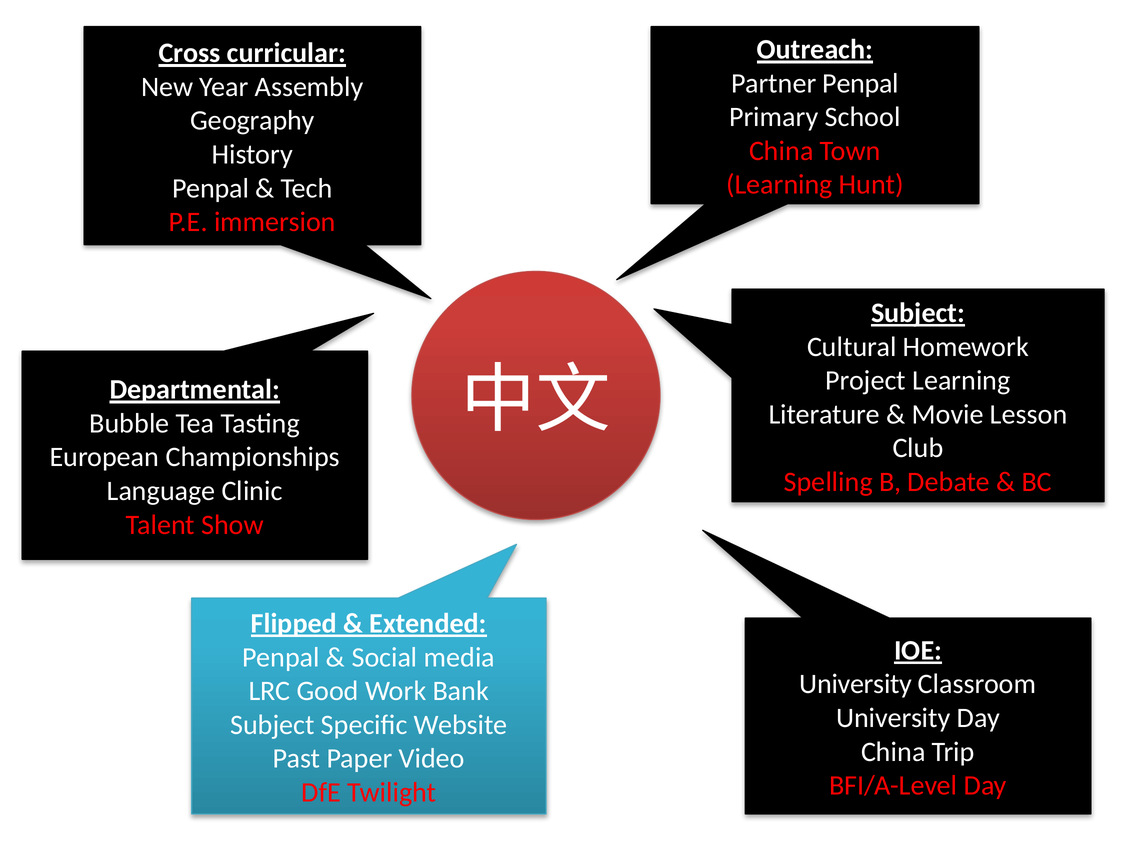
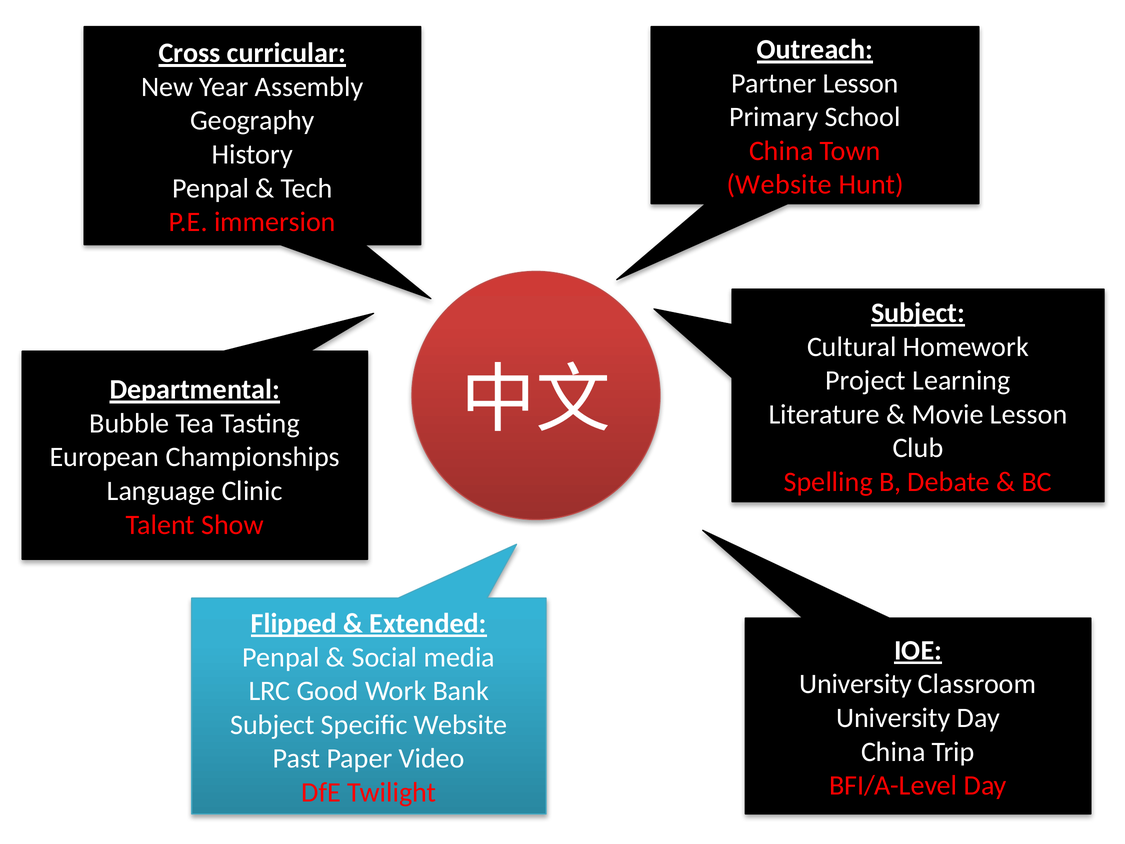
Partner Penpal: Penpal -> Lesson (861, 83)
Learning: Learning -> Website (779, 185)
